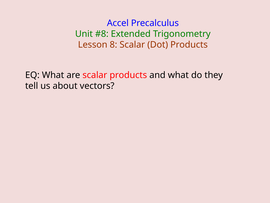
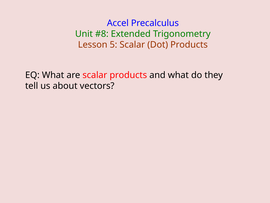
8: 8 -> 5 (113, 45)
